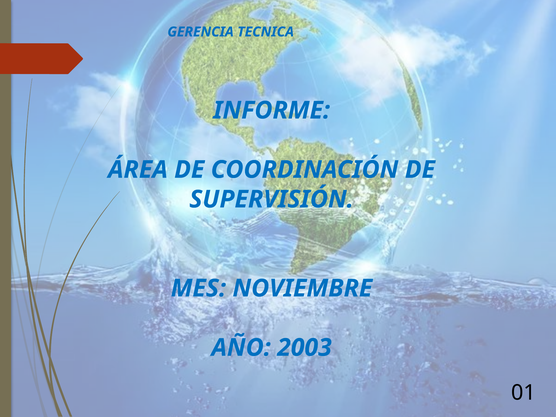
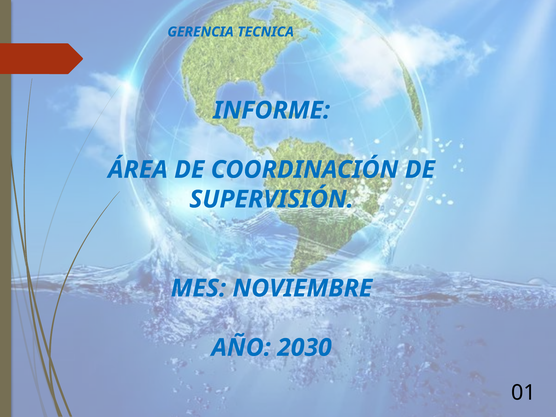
2003: 2003 -> 2030 (304, 348)
